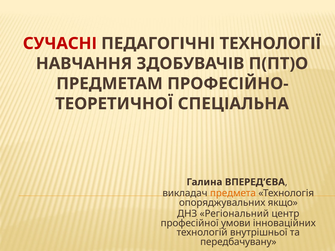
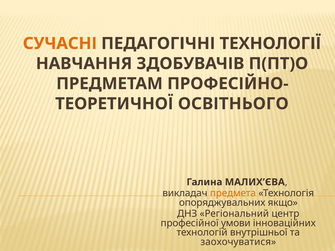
СУЧАСНІ colour: red -> orange (60, 44)
СПЕЦІАЛЬНА: СПЕЦІАЛЬНА -> ОСВІТНЬОГО (233, 104)
ВПЕРЕД’ЄВА: ВПЕРЕД’ЄВА -> МАЛИХ’ЄВА (255, 182)
передбачувану: передбачувану -> заохочуватися (238, 242)
